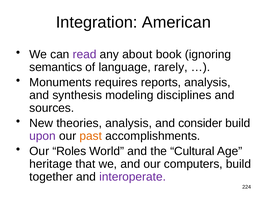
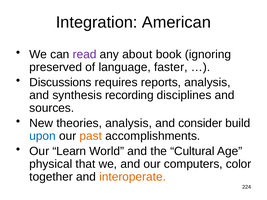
semantics: semantics -> preserved (56, 67)
rarely: rarely -> faster (171, 67)
Monuments: Monuments -> Discussions (60, 82)
modeling: modeling -> recording (129, 95)
upon colour: purple -> blue (43, 136)
Roles: Roles -> Learn (69, 151)
heritage: heritage -> physical (51, 164)
computers build: build -> color (239, 164)
interoperate colour: purple -> orange (133, 177)
